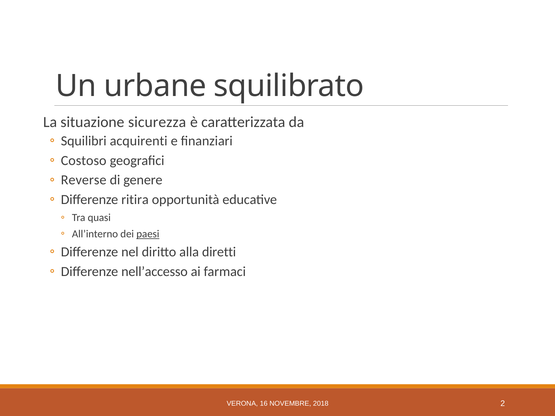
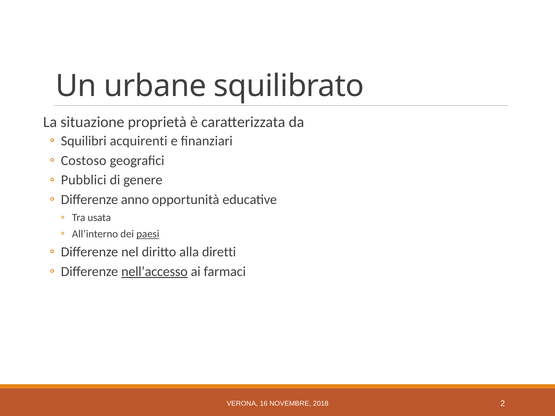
sicurezza: sicurezza -> proprietà (157, 122)
Reverse: Reverse -> Pubblici (84, 180)
ritira: ritira -> anno (135, 200)
quasi: quasi -> usata (99, 218)
nell’accesso underline: none -> present (154, 272)
